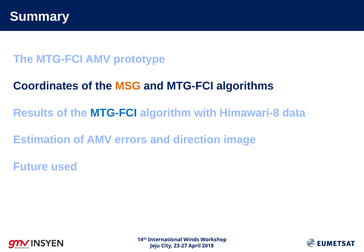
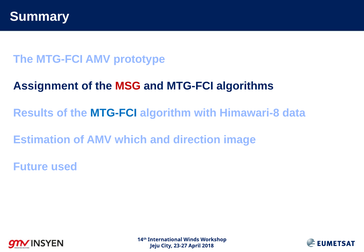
Coordinates: Coordinates -> Assignment (46, 86)
MSG colour: orange -> red (128, 86)
errors: errors -> which (131, 140)
